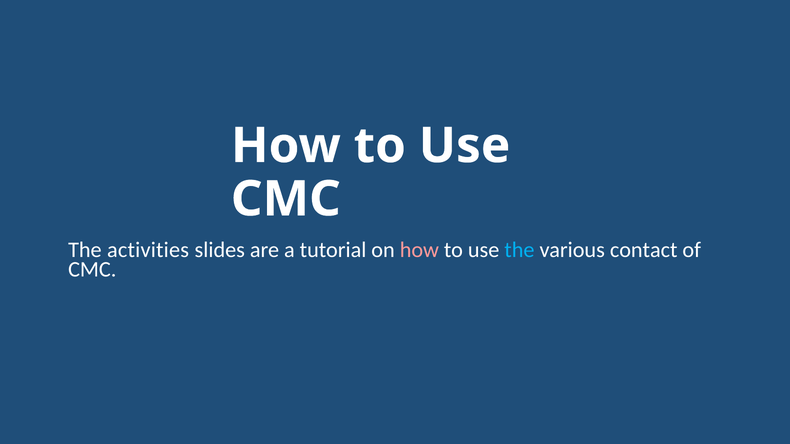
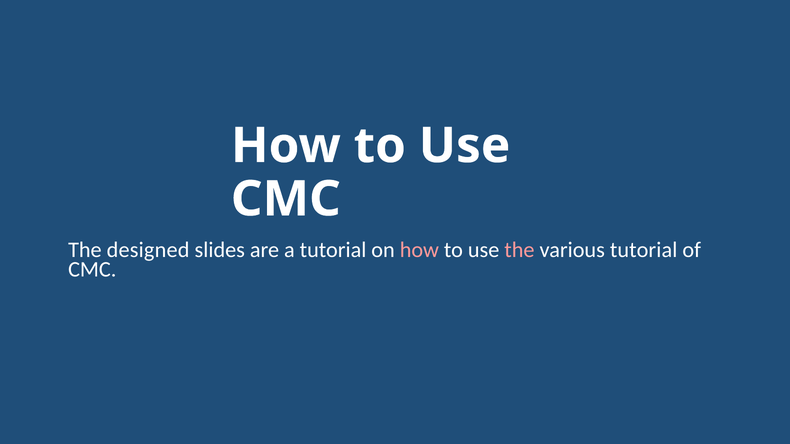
activities: activities -> designed (148, 250)
the colour: light blue -> pink (519, 250)
various contact: contact -> tutorial (644, 250)
